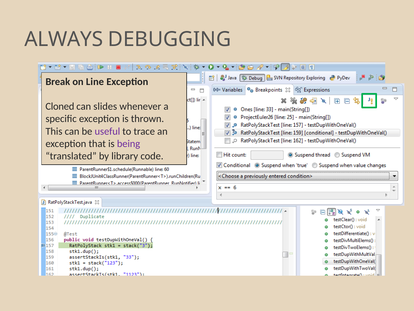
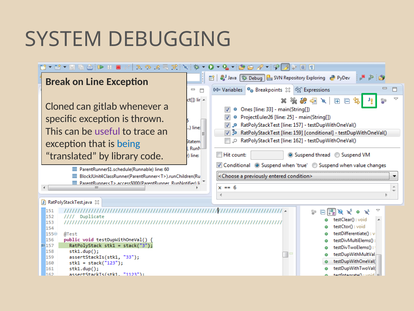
ALWAYS: ALWAYS -> SYSTEM (64, 39)
slides: slides -> gitlab (105, 106)
being colour: purple -> blue (129, 144)
